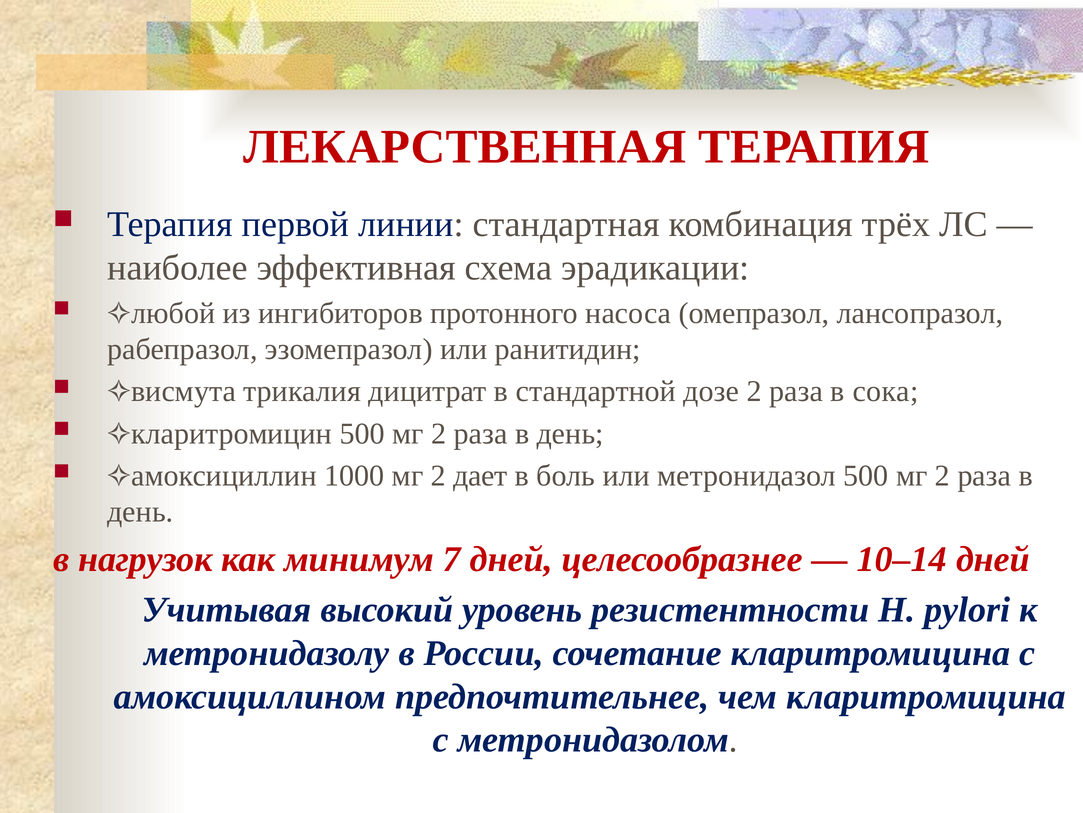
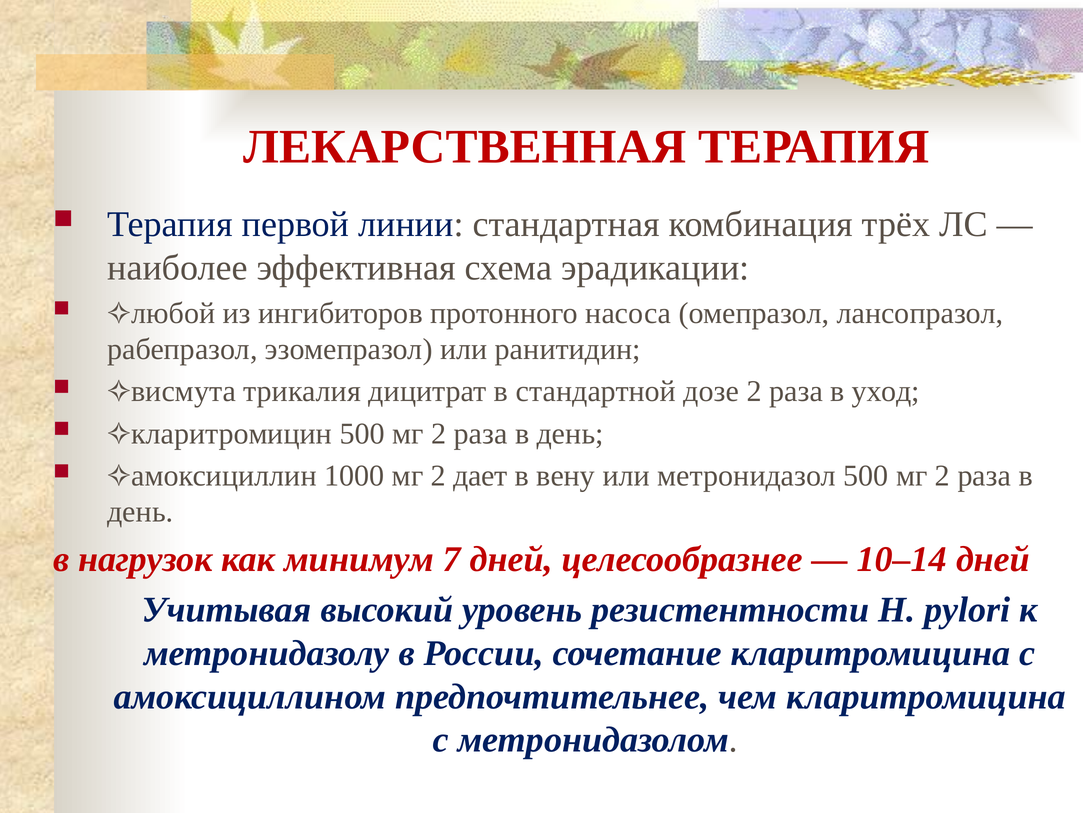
сока: сока -> уход (886, 391)
боль: боль -> вену (566, 475)
